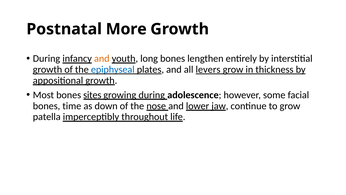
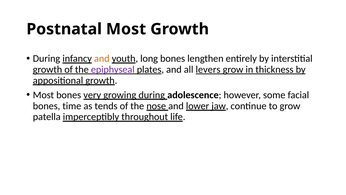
Postnatal More: More -> Most (126, 29)
epiphyseal colour: blue -> purple (113, 69)
sites: sites -> very (92, 95)
down: down -> tends (106, 106)
